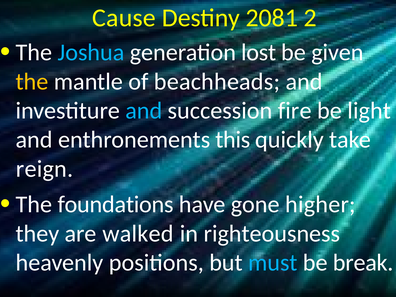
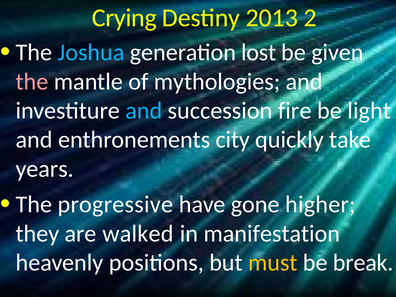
Cause: Cause -> Crying (124, 18)
2081: 2081 -> 2013 (272, 18)
the colour: yellow -> pink (32, 82)
beachheads: beachheads -> mythologies (217, 82)
this: this -> city (233, 140)
reign: reign -> years (45, 169)
foundations: foundations -> progressive (115, 204)
righteousness: righteousness -> manifestation (272, 234)
must colour: light blue -> yellow (273, 263)
